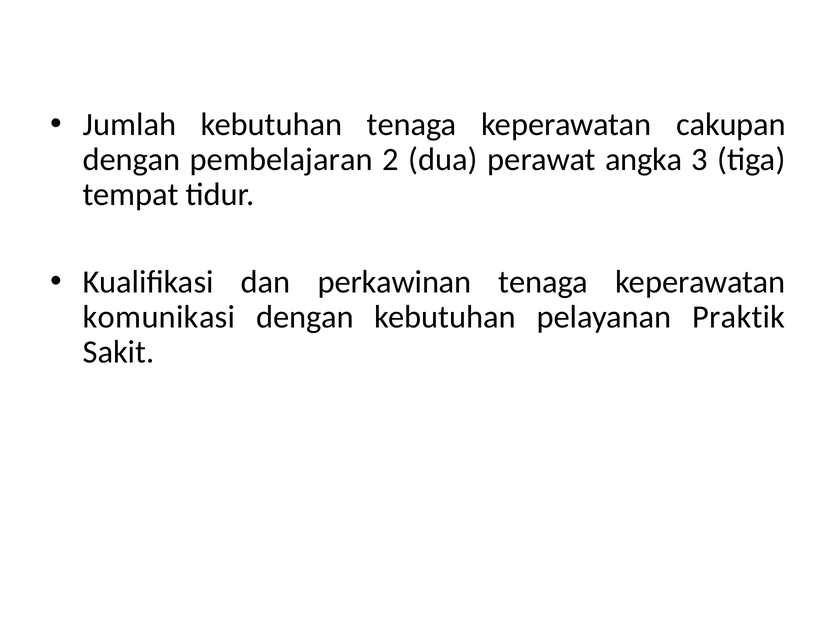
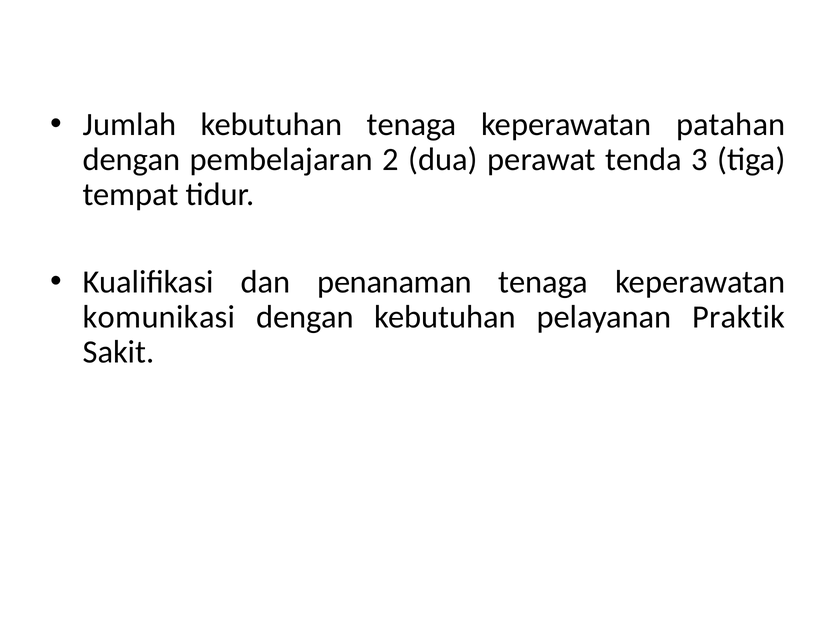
cakupan: cakupan -> patahan (731, 124)
angka: angka -> tenda (643, 159)
perkawinan: perkawinan -> penanaman (395, 282)
